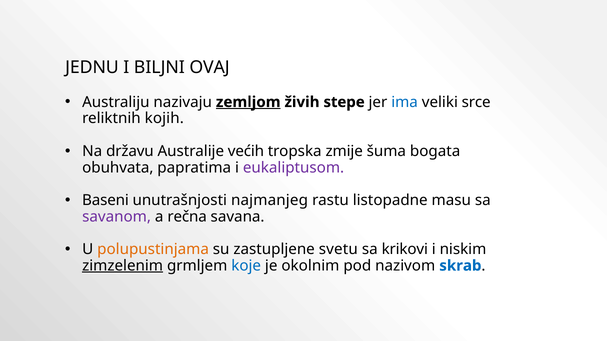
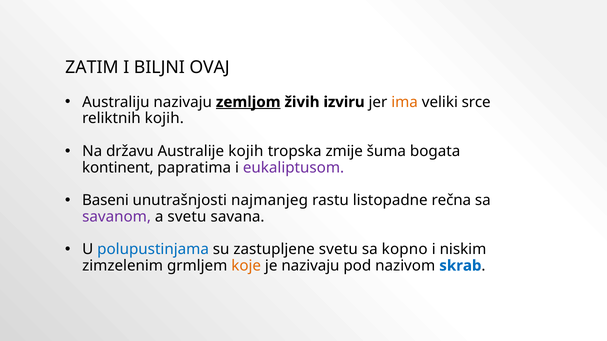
JEDNU: JEDNU -> ZATIM (92, 68)
stepe: stepe -> izviru (344, 102)
ima colour: blue -> orange (405, 102)
Australije većih: većih -> kojih (246, 151)
obuhvata: obuhvata -> kontinent (118, 168)
masu: masu -> rečna (451, 201)
a rečna: rečna -> svetu (187, 217)
polupustinjama colour: orange -> blue (153, 250)
krikovi: krikovi -> kopno (405, 250)
zimzelenim underline: present -> none (123, 266)
koje colour: blue -> orange (246, 266)
je okolnim: okolnim -> nazivaju (310, 266)
